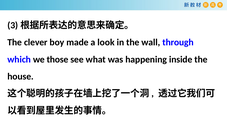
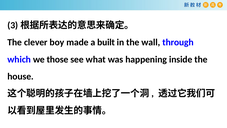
look: look -> built (106, 42)
